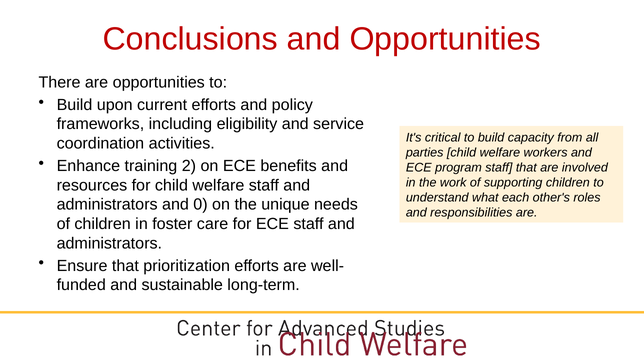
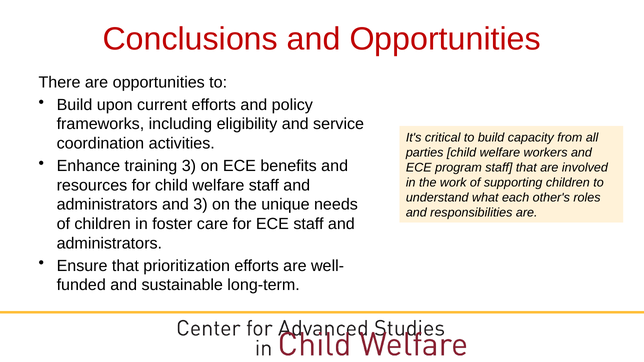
training 2: 2 -> 3 (189, 166)
and 0: 0 -> 3 (201, 205)
